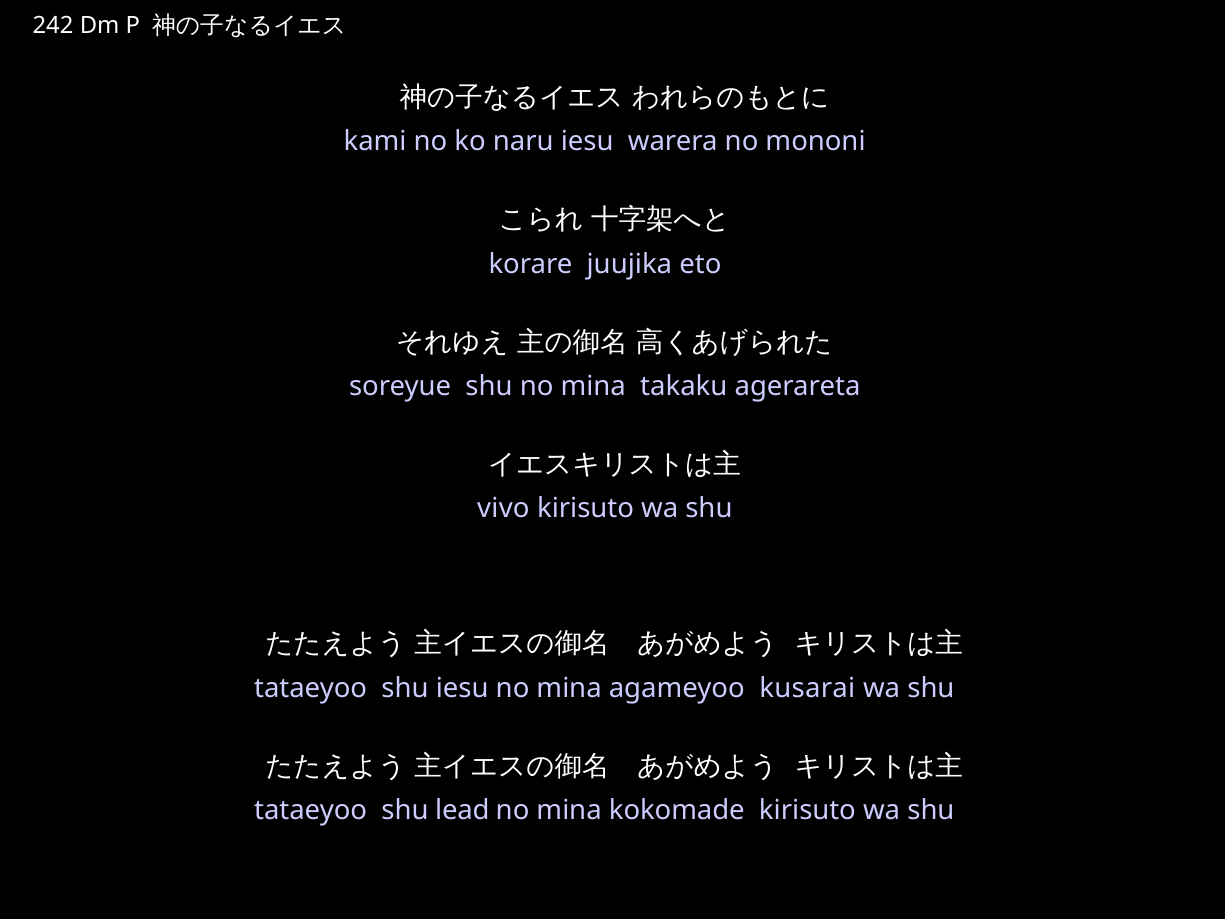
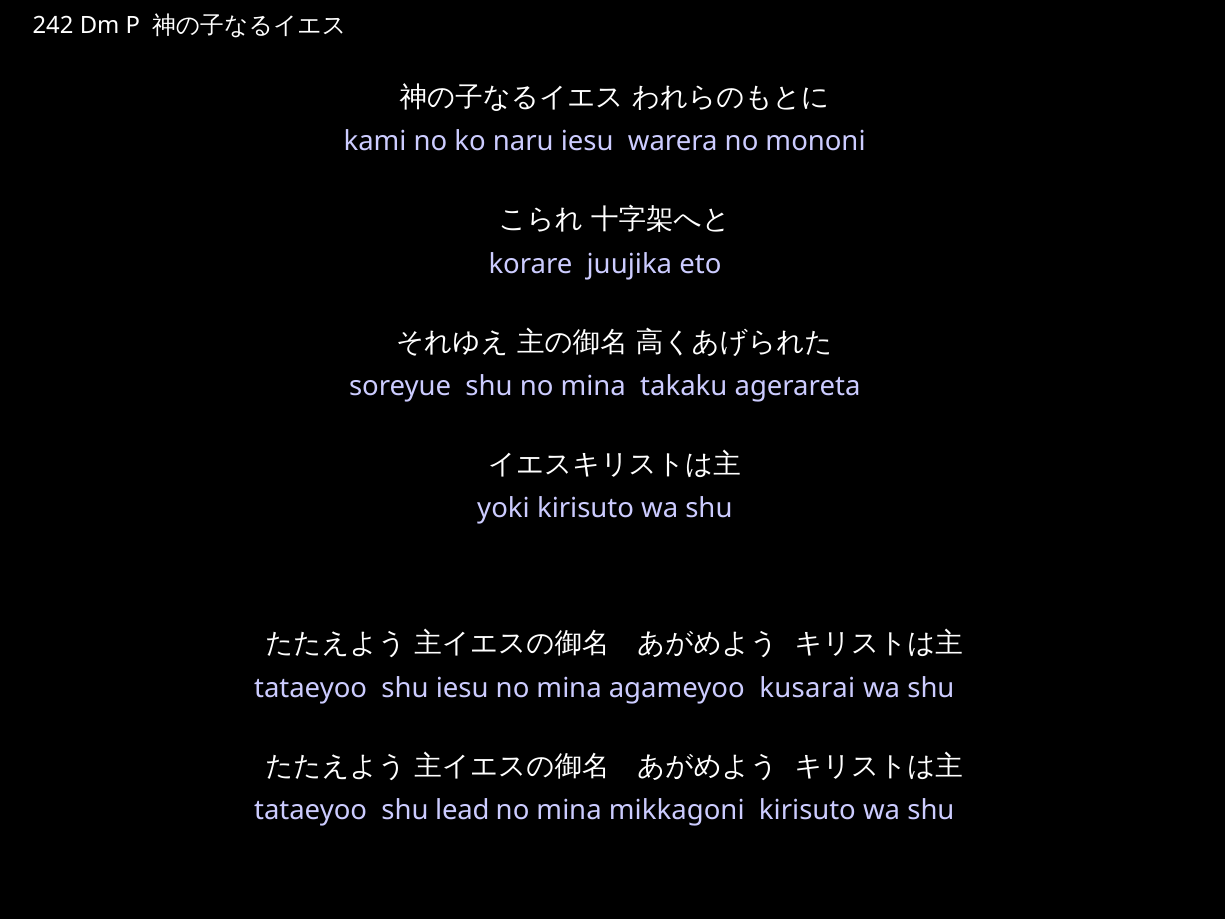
vivo: vivo -> yoki (504, 508)
kokomade: kokomade -> mikkagoni (677, 810)
